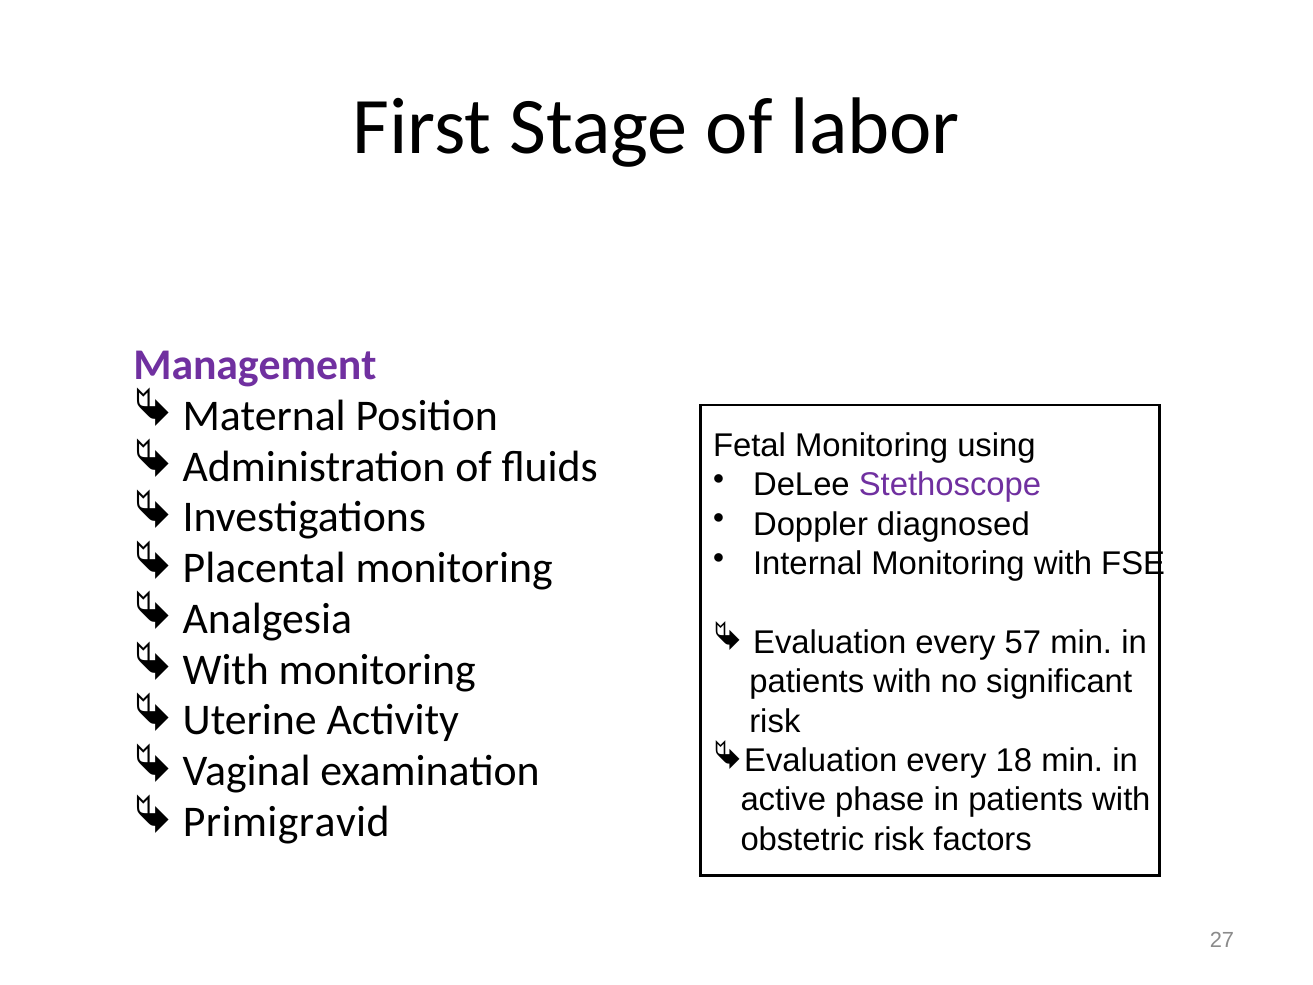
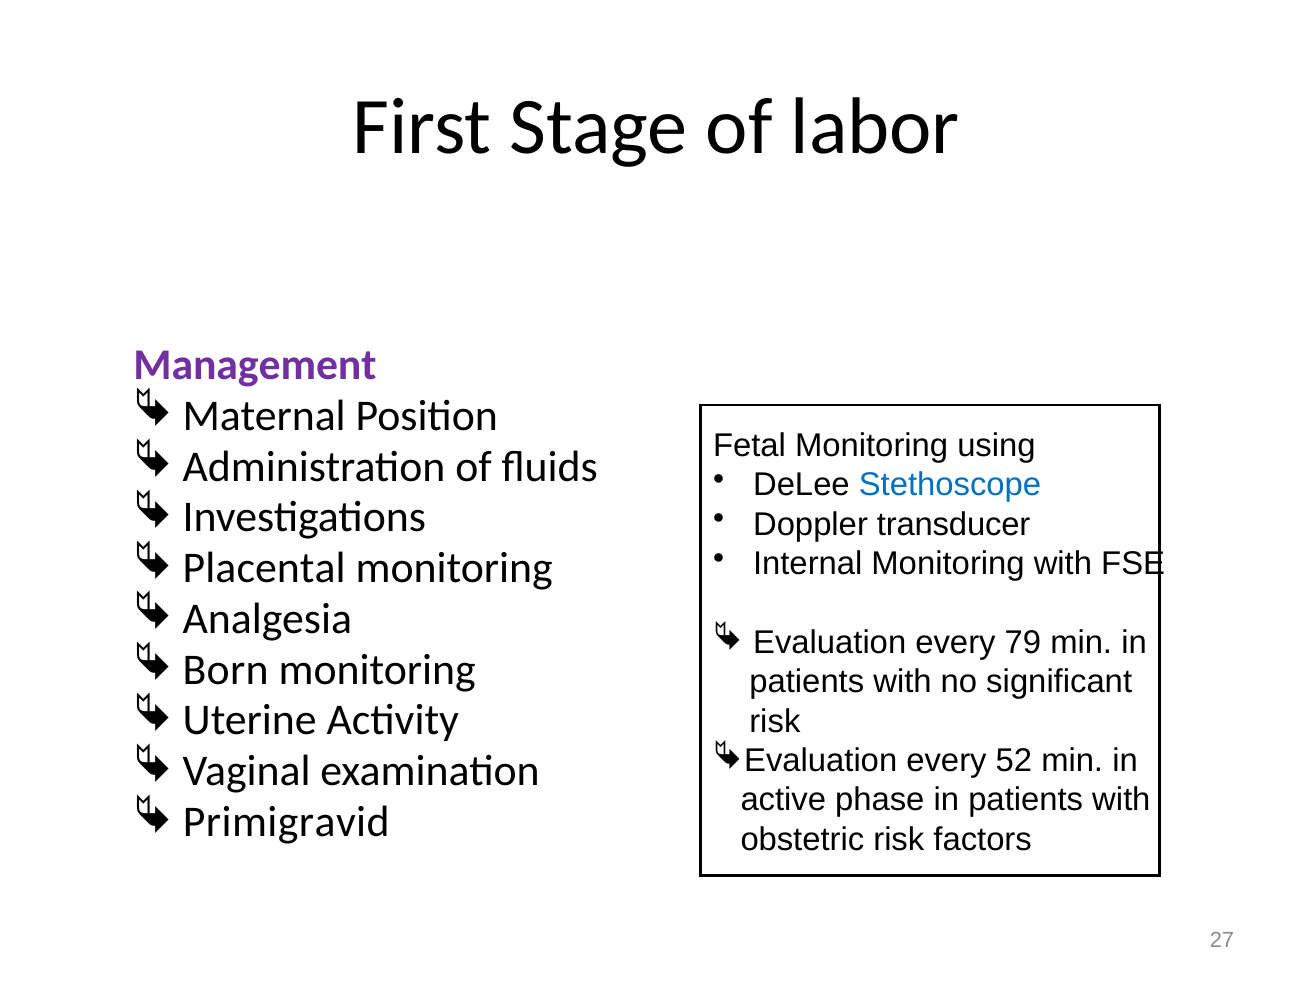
Stethoscope colour: purple -> blue (950, 485)
diagnosed: diagnosed -> transducer (954, 524)
57: 57 -> 79 (1023, 642)
With: With -> Born (226, 670)
18: 18 -> 52 (1014, 761)
